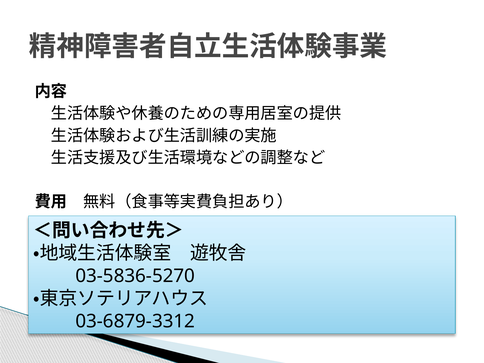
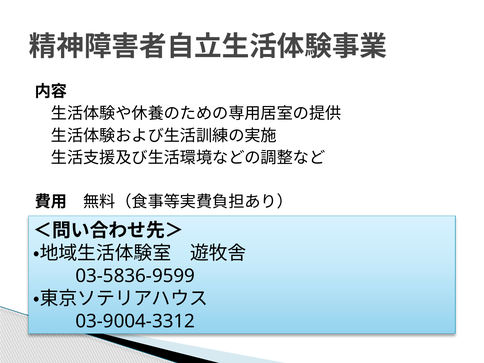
03-5836-5270: 03-5836-5270 -> 03-5836-9599 (135, 276)
03-6879-3312: 03-6879-3312 -> 03-9004-3312 (135, 321)
